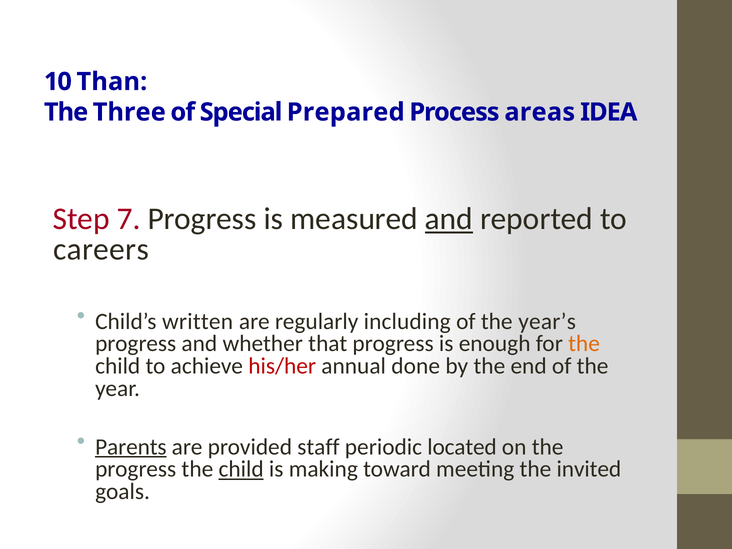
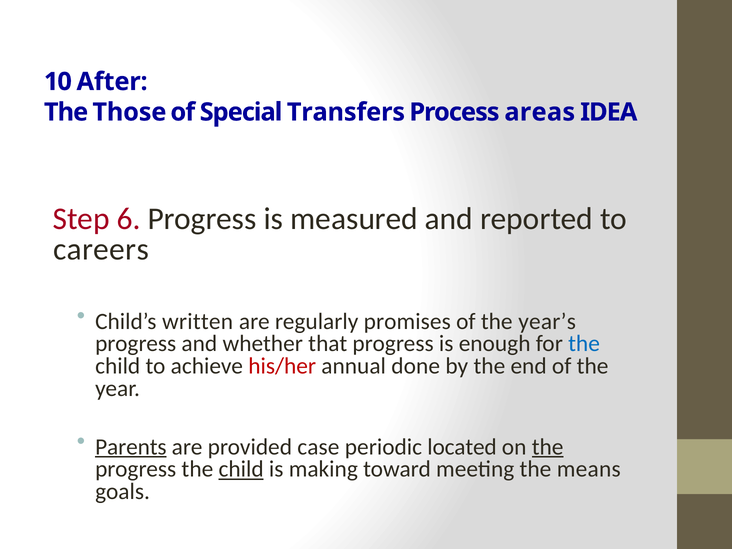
Than: Than -> After (112, 82)
Three: Three -> Those (129, 112)
Prepared: Prepared -> Transfers (346, 112)
7: 7 -> 6 (129, 219)
and underline: present -> none (449, 219)
including: including -> promises (407, 321)
the colour: orange -> blue (584, 344)
staff: staff -> case (318, 447)
the underline: none -> present (548, 447)
invited: invited -> means (589, 469)
